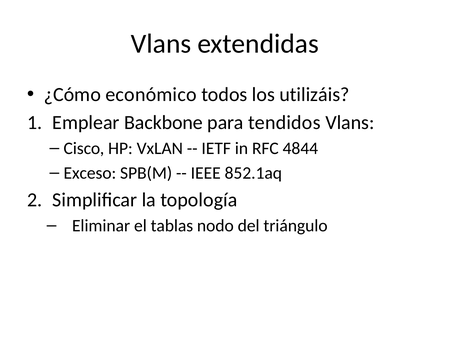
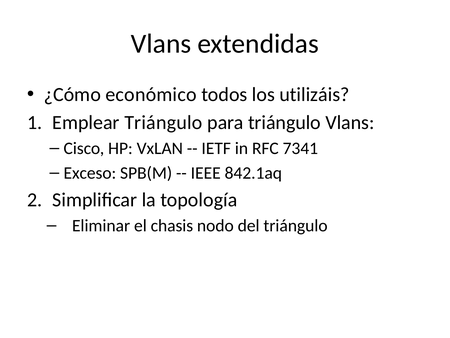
Emplear Backbone: Backbone -> Triángulo (163, 122)
para tendidos: tendidos -> triángulo (284, 122)
4844: 4844 -> 7341 (300, 148)
852.1aq: 852.1aq -> 842.1aq (253, 173)
tablas: tablas -> chasis (172, 225)
